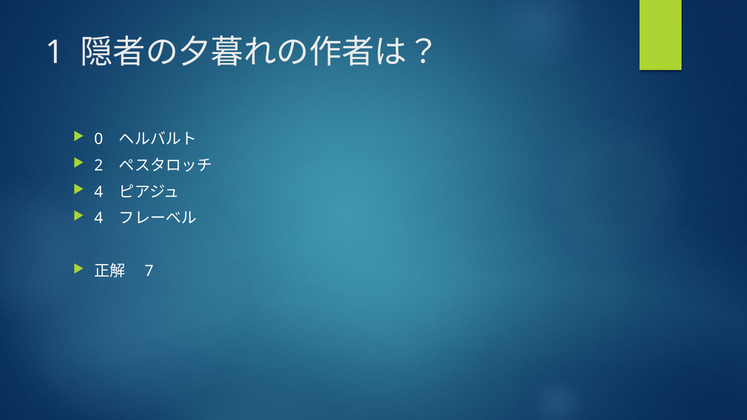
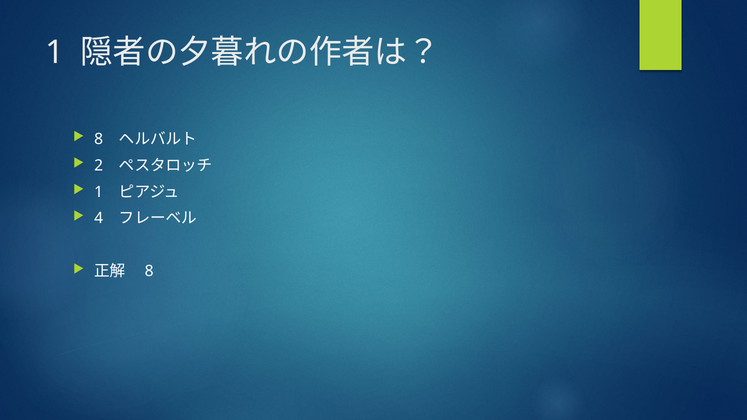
0: 0 -> 8 (99, 139)
4: 4 -> 1 (99, 192)
7: 7 -> 8 (149, 271)
